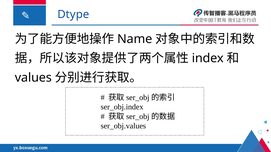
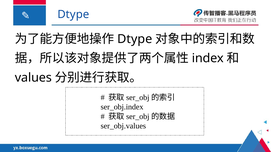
Name: Name -> Dtype (135, 39)
